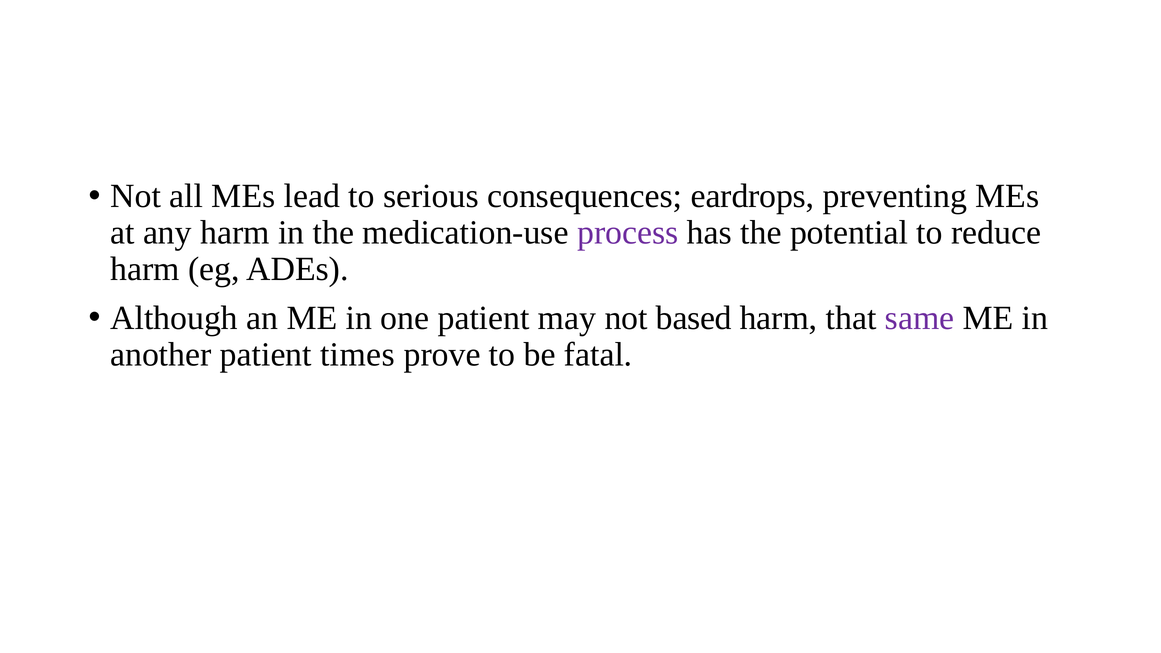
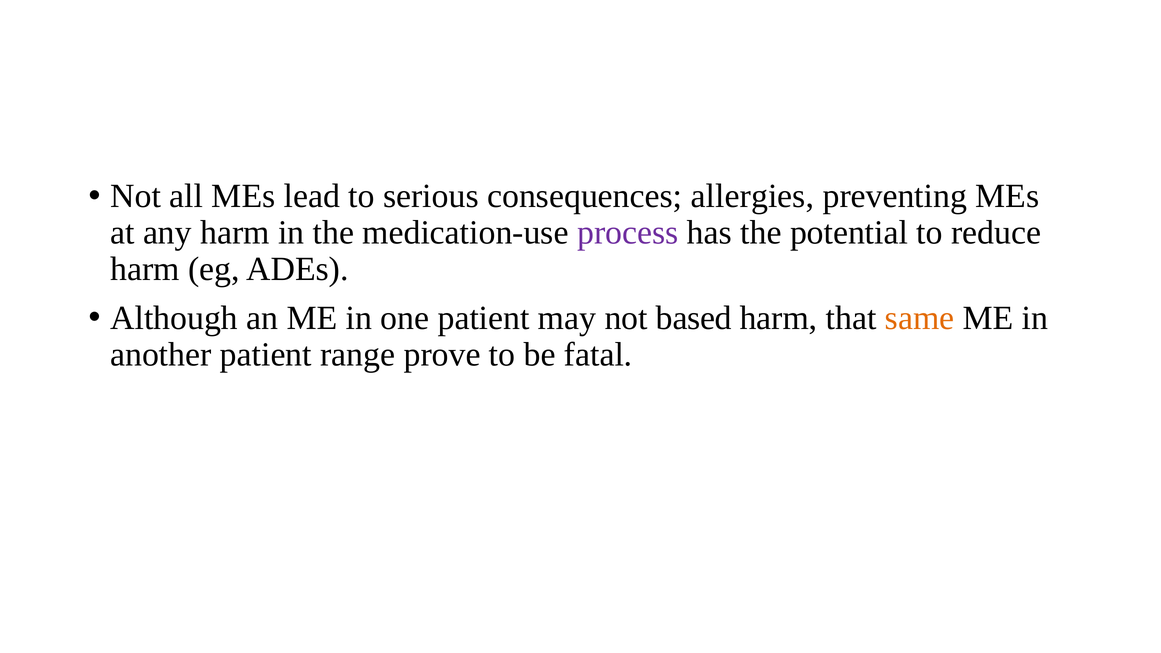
eardrops: eardrops -> allergies (752, 196)
same colour: purple -> orange (920, 318)
times: times -> range (358, 354)
